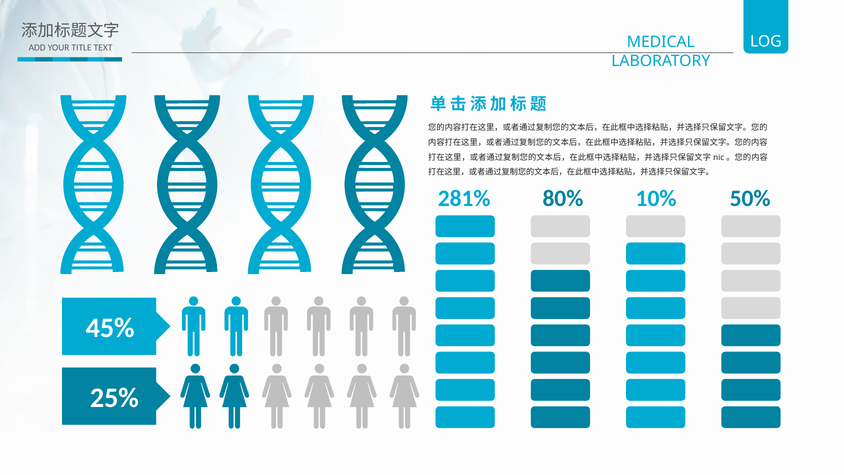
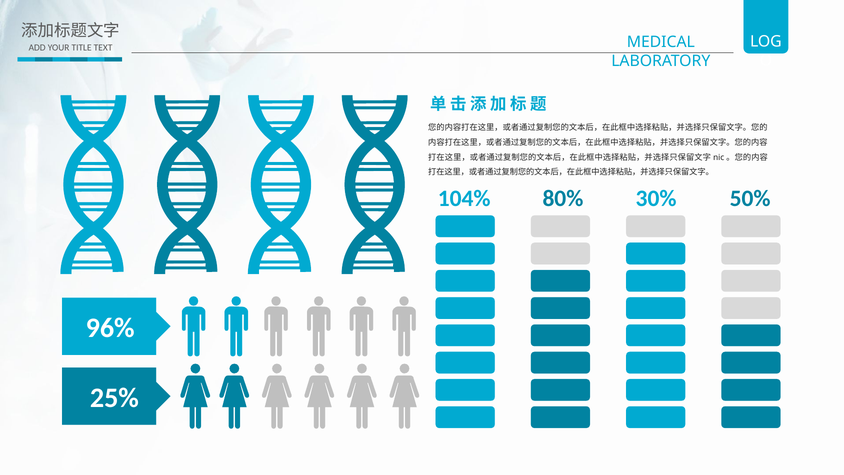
281%: 281% -> 104% (464, 199)
10%: 10% -> 30% (656, 199)
45%: 45% -> 96% (110, 328)
